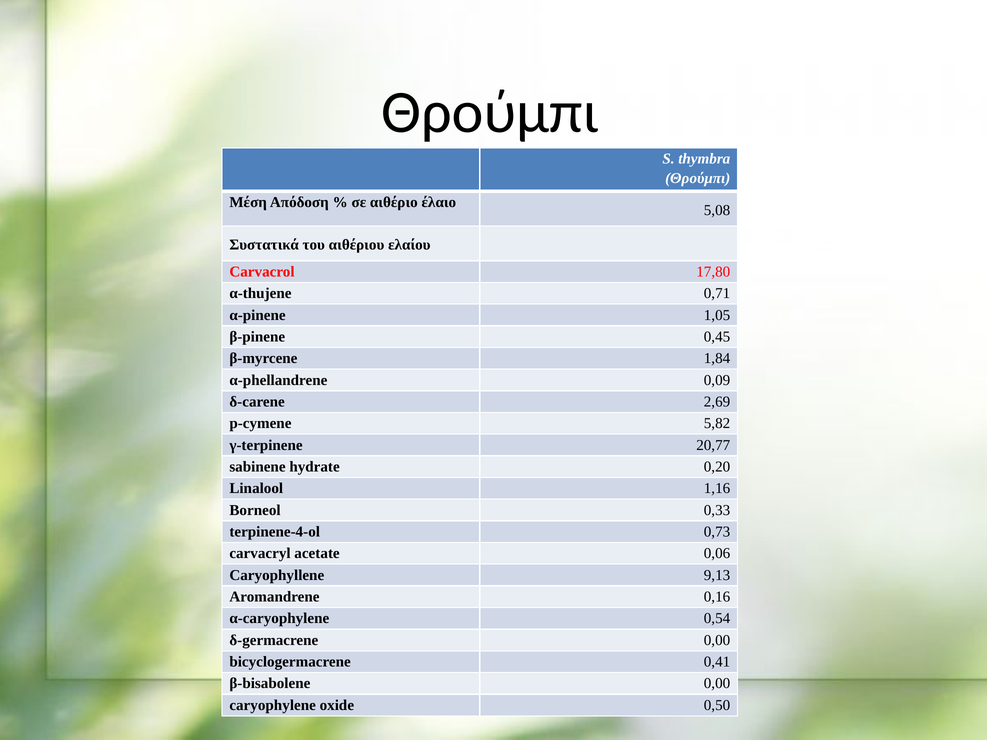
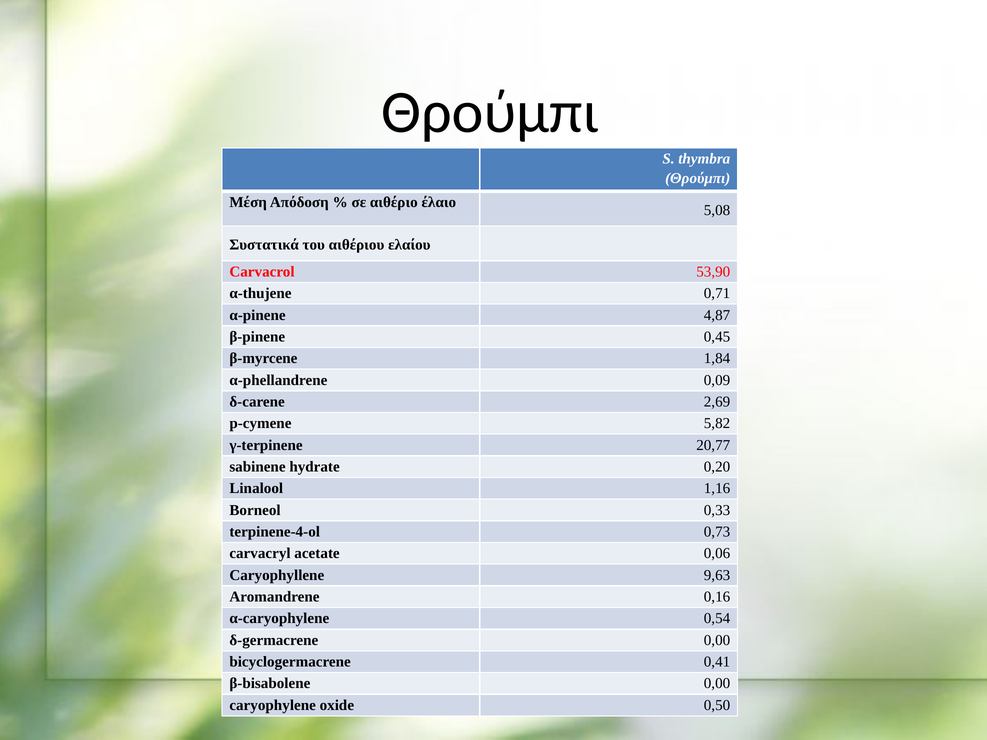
17,80: 17,80 -> 53,90 (713, 272)
1,05: 1,05 -> 4,87 (717, 315)
9,13: 9,13 -> 9,63 (717, 575)
